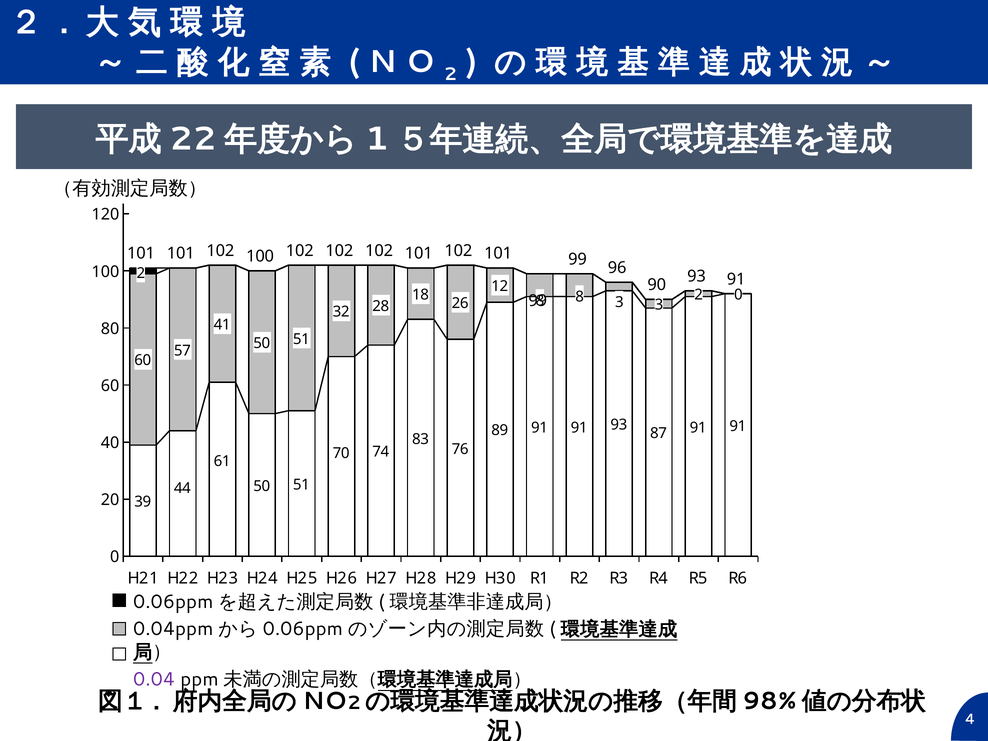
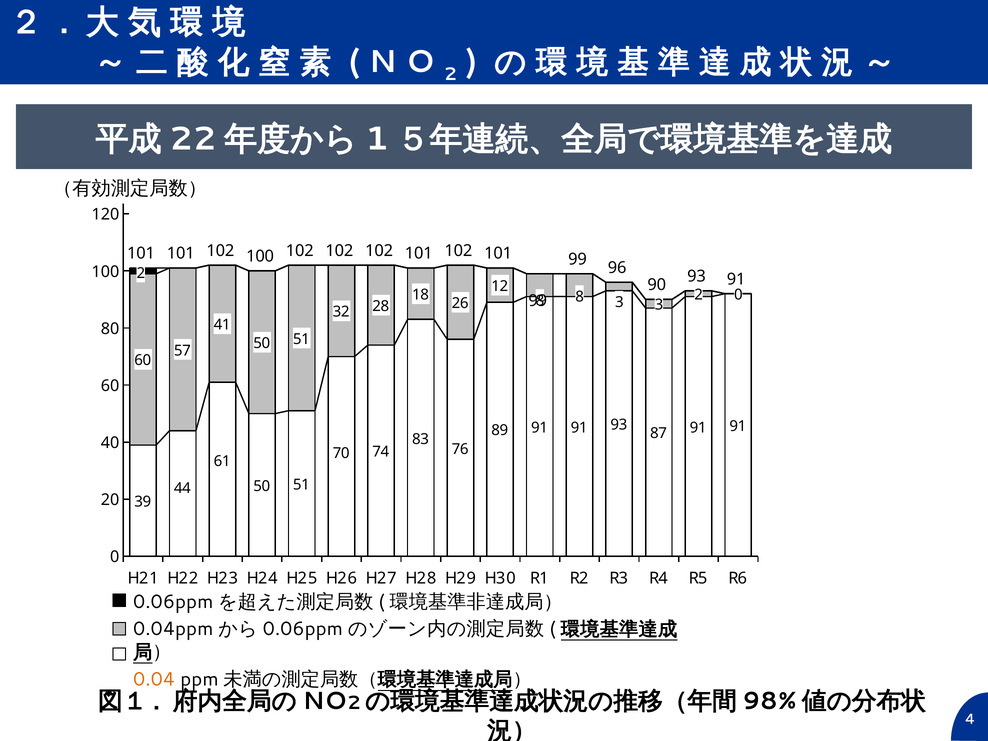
0.04 colour: purple -> orange (154, 679)
